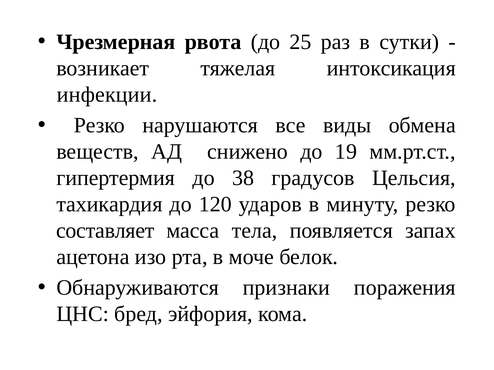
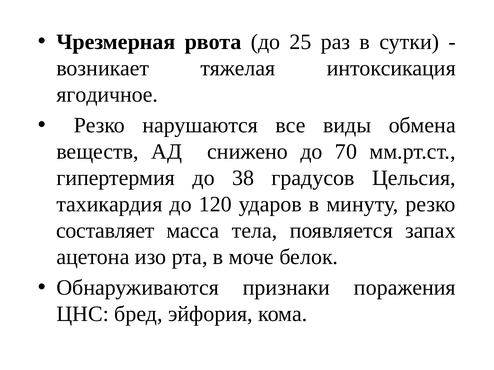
инфекции: инфекции -> ягодичное (107, 95)
19: 19 -> 70 (346, 152)
